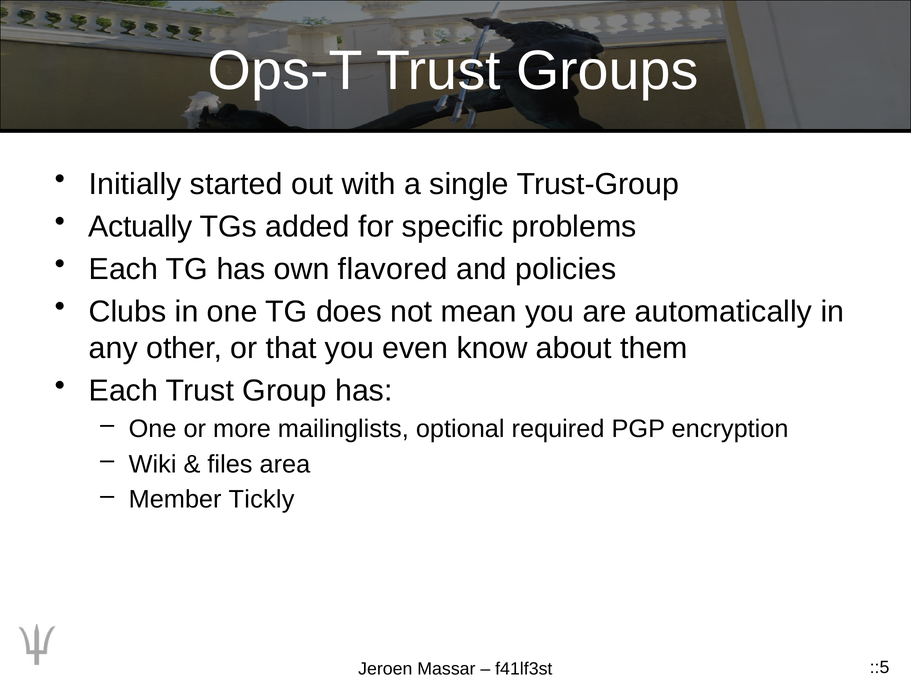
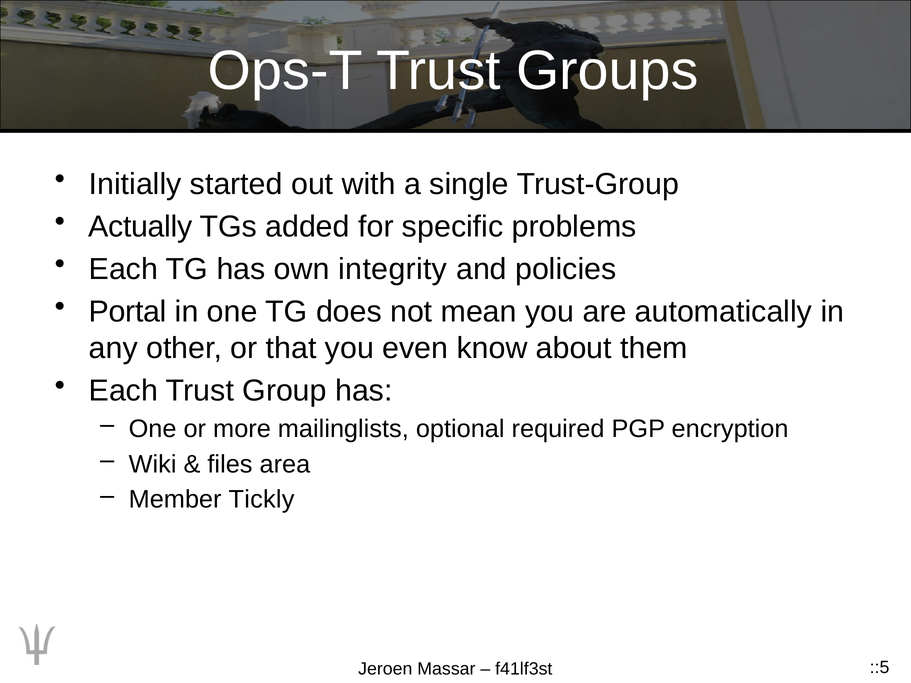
flavored: flavored -> integrity (393, 269)
Clubs: Clubs -> Portal (128, 312)
